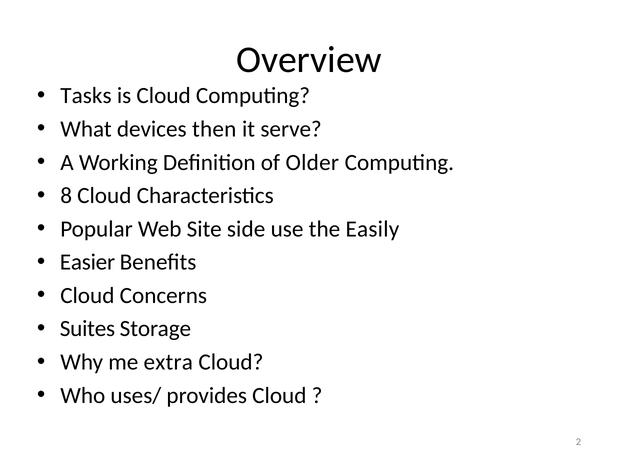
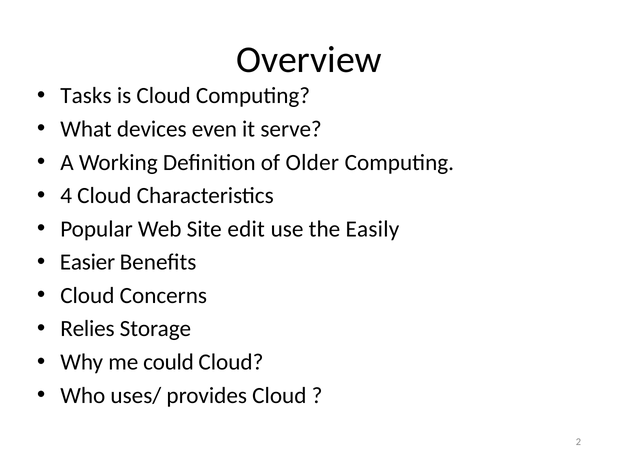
then: then -> even (214, 129)
8: 8 -> 4 (66, 196)
side: side -> edit (246, 229)
Suites: Suites -> Relies (87, 329)
extra: extra -> could (169, 363)
